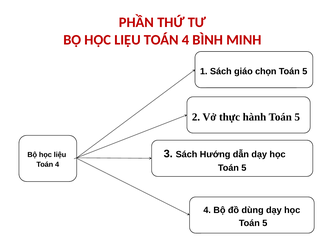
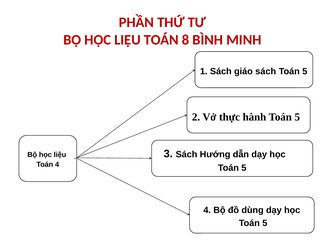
4: 4 -> 8 (186, 40)
giáo chọn: chọn -> sách (266, 71)
